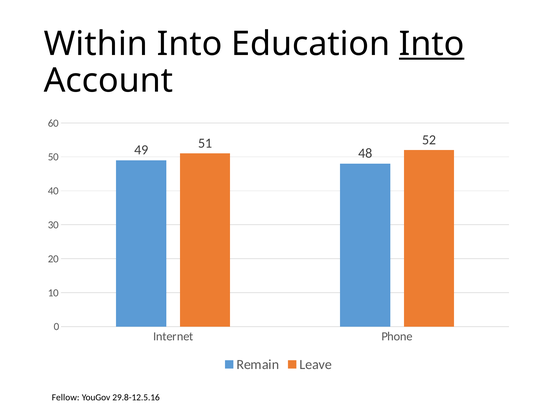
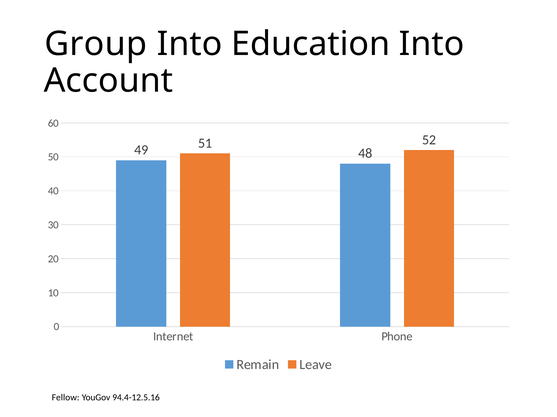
Within: Within -> Group (96, 44)
Into underline: present -> none (432, 44)
29.8-12.5.16: 29.8-12.5.16 -> 94.4-12.5.16 (136, 398)
